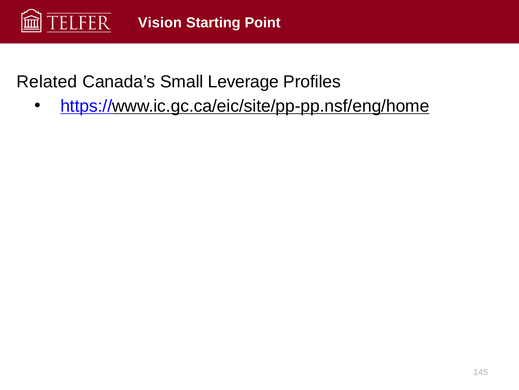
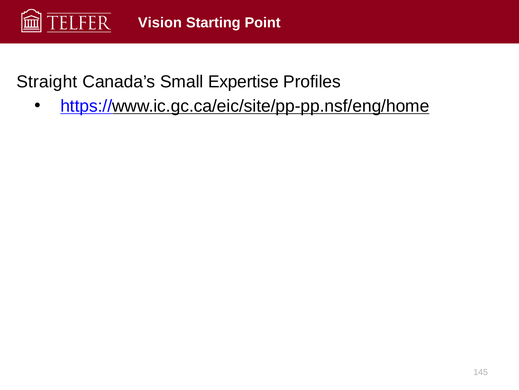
Related: Related -> Straight (47, 82)
Leverage: Leverage -> Expertise (243, 82)
